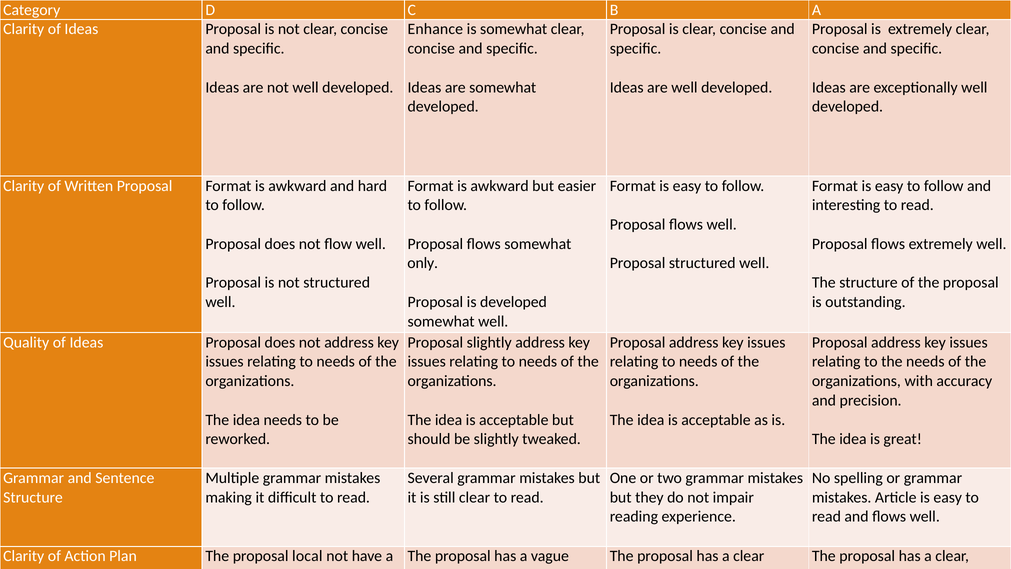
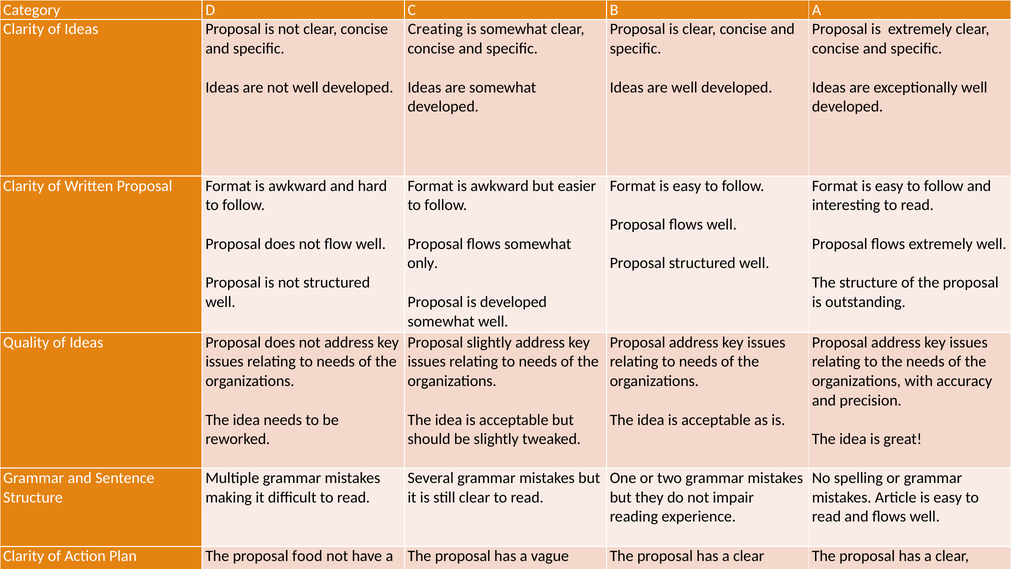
Enhance: Enhance -> Creating (435, 29)
local: local -> food (307, 556)
